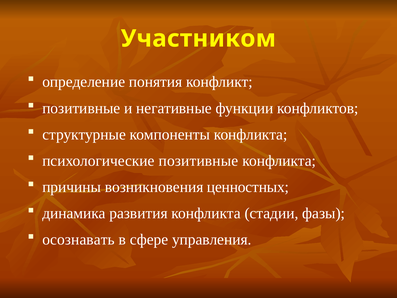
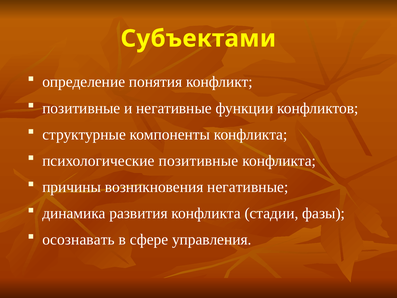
Участником: Участником -> Субъектами (198, 39)
возникновения ценностных: ценностных -> негативные (248, 187)
